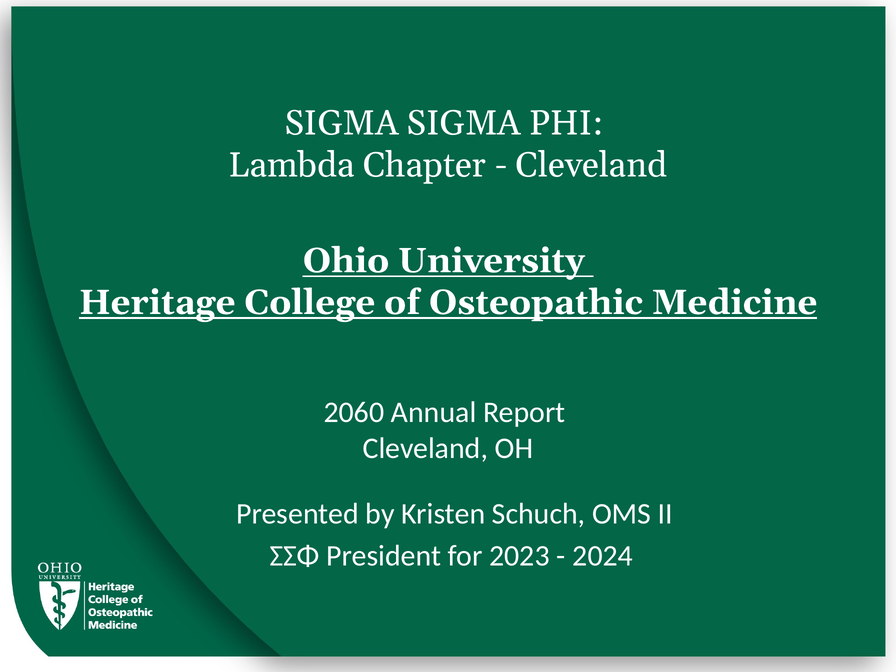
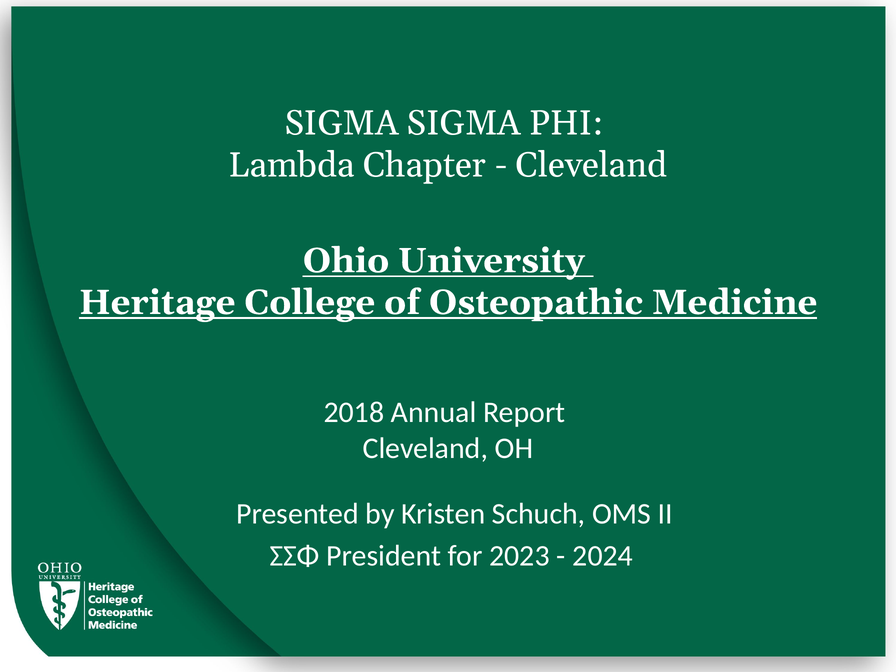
2060: 2060 -> 2018 (354, 413)
